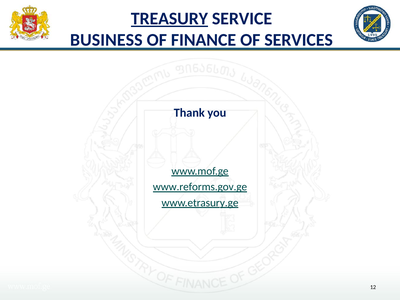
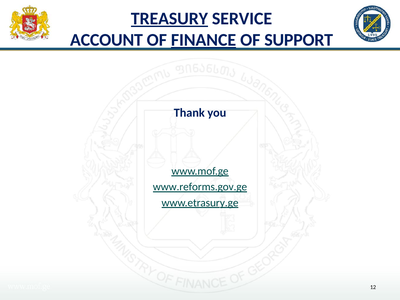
BUSINESS: BUSINESS -> ACCOUNT (106, 40)
FINANCE underline: none -> present (204, 40)
SERVICES: SERVICES -> SUPPORT (299, 40)
